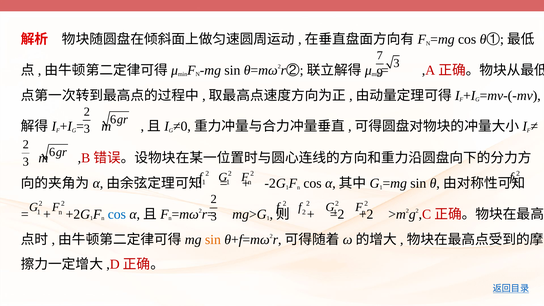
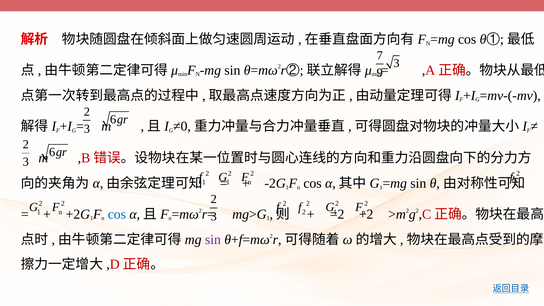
sin colour: orange -> purple (213, 240)
